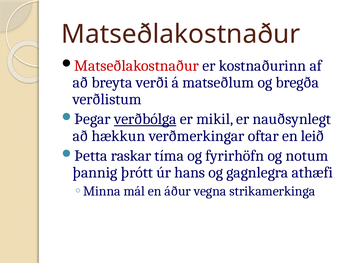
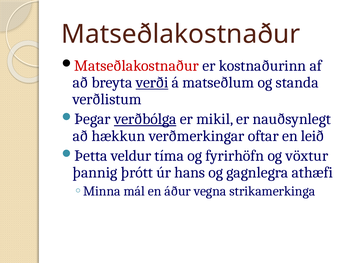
verði underline: none -> present (152, 83)
bregða: bregða -> standa (297, 83)
raskar: raskar -> veldur (131, 156)
notum: notum -> vöxtur (307, 156)
